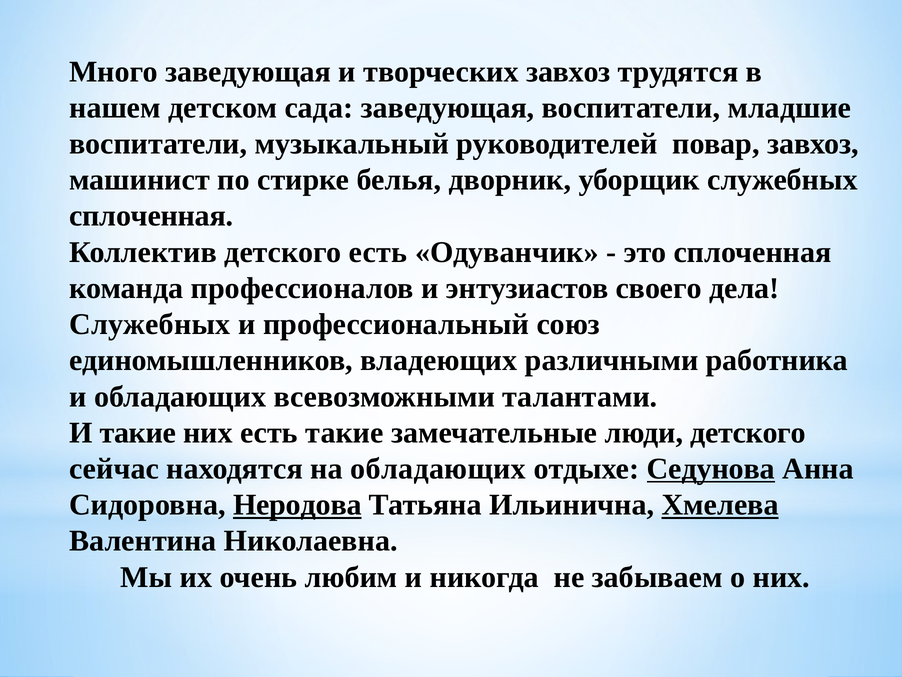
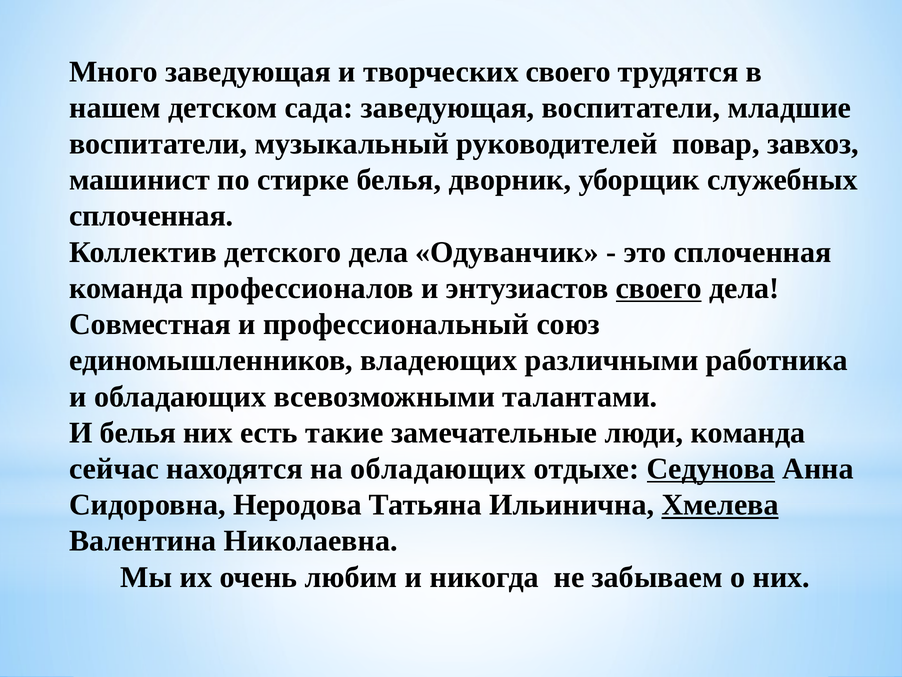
творческих завхоз: завхоз -> своего (568, 72)
детского есть: есть -> дела (378, 252)
своего underline: none -> present (659, 288)
Служебных: Служебных -> Совместная (150, 324)
И такие: такие -> белья (138, 432)
люди детского: детского -> команда (748, 432)
Неродова underline: present -> none (297, 505)
